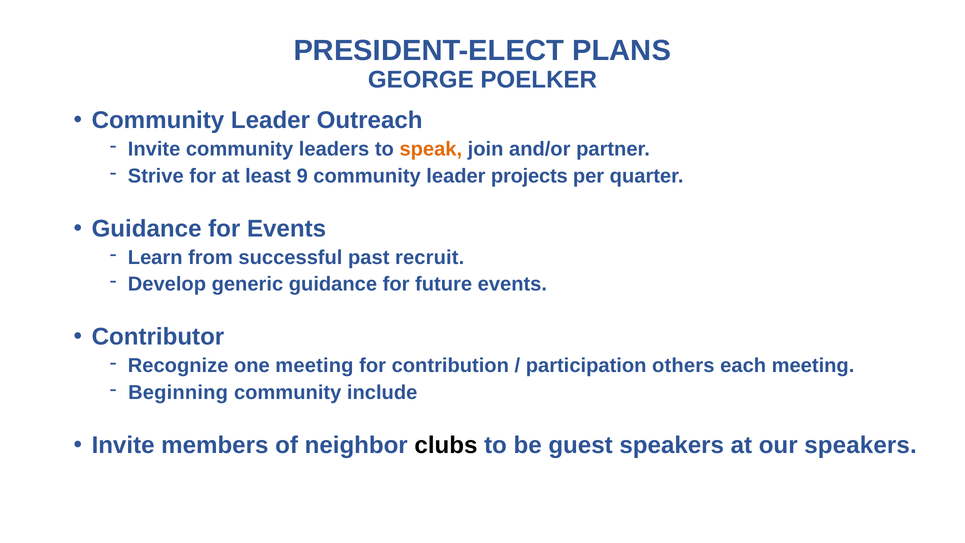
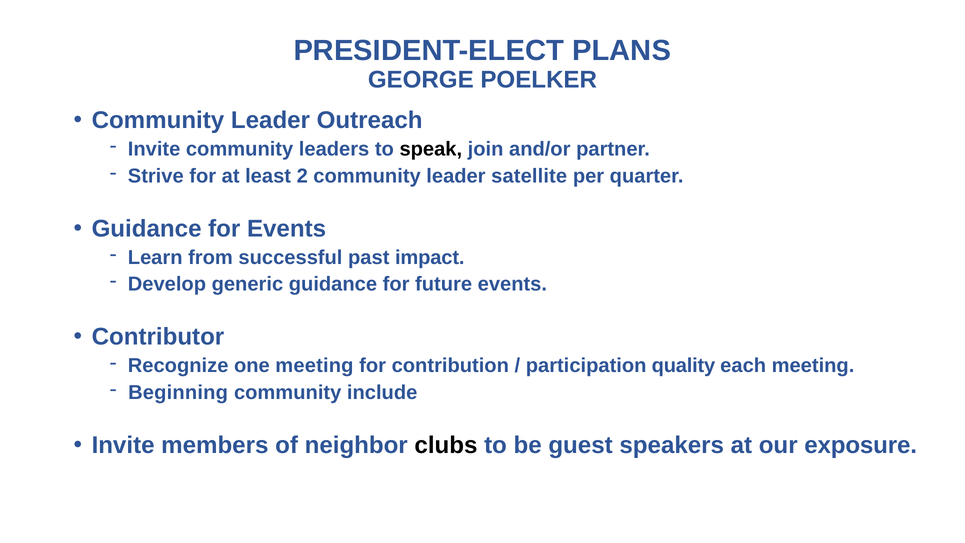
speak colour: orange -> black (431, 149)
9: 9 -> 2 (302, 176)
projects: projects -> satellite (529, 176)
recruit: recruit -> impact (430, 257)
others: others -> quality (683, 366)
our speakers: speakers -> exposure (861, 445)
